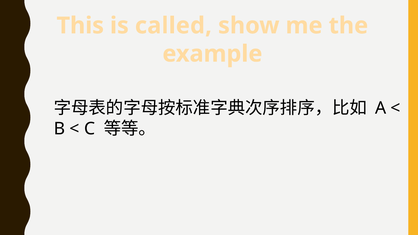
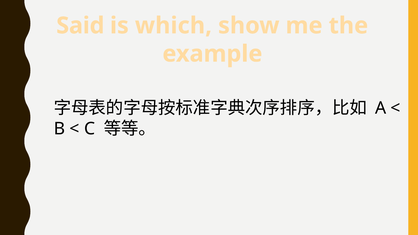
This: This -> Said (80, 26)
called: called -> which (173, 26)
